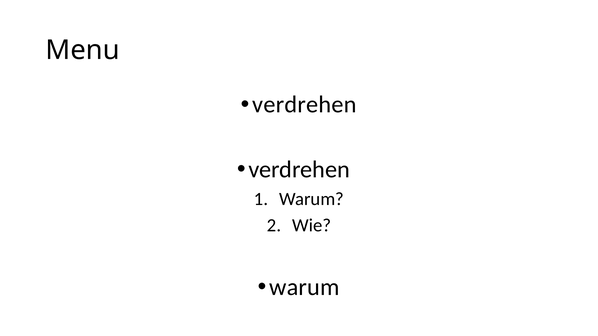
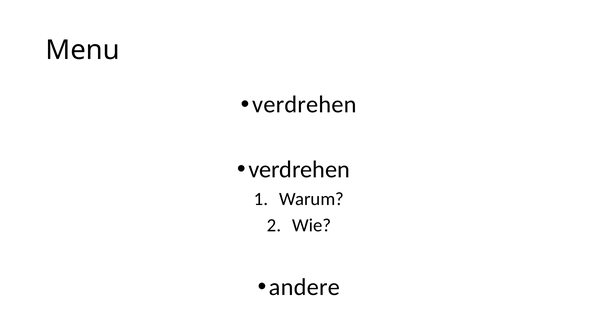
warum: warum -> andere (304, 287)
